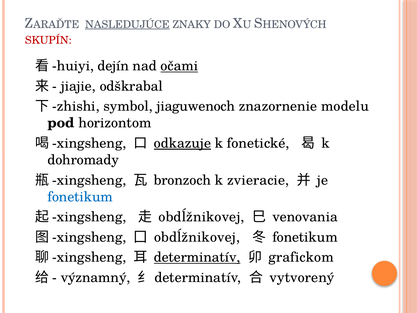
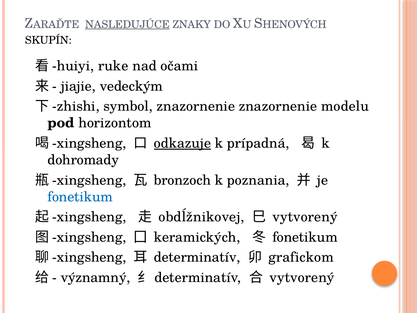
SKUPÍN colour: red -> black (48, 40)
dejín: dejín -> ruke (113, 66)
očami underline: present -> none (179, 66)
odškrabal: odškrabal -> vedeckým (131, 86)
symbol jiaguwenoch: jiaguwenoch -> znazornenie (196, 106)
fonetické: fonetické -> prípadná (258, 143)
zvieracie: zvieracie -> poznania (258, 180)
venovania: venovania -> vytvorený (305, 217)
obdĺžnikovej: obdĺžnikovej -> keramických (197, 237)
determinatív underline: present -> none (197, 257)
